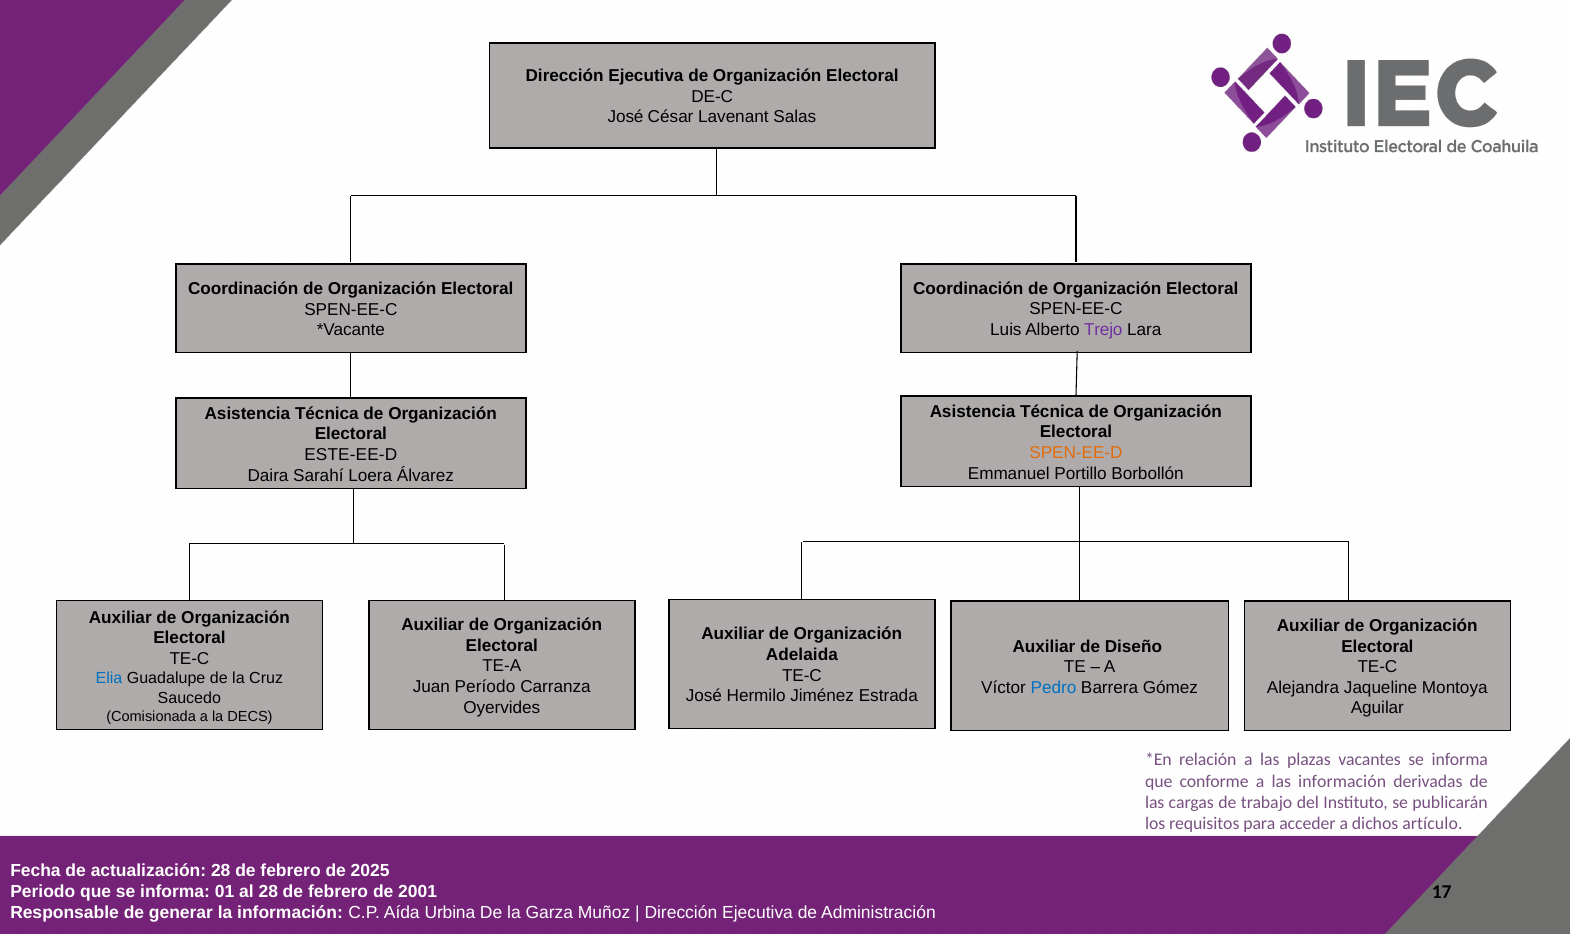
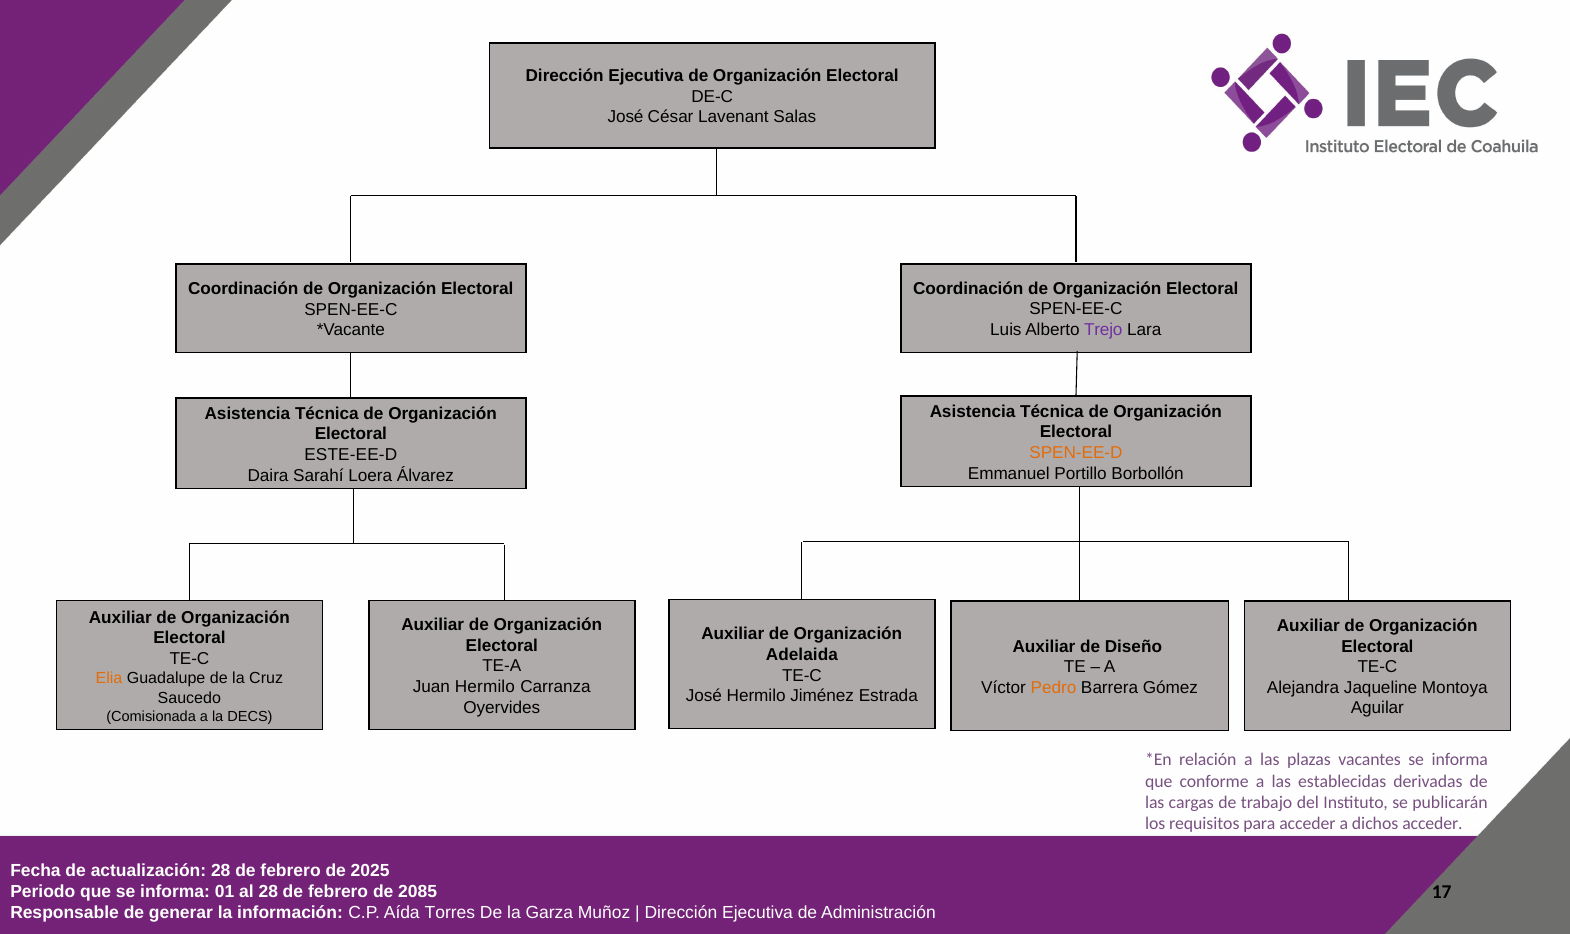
Elia colour: blue -> orange (109, 679)
Juan Período: Período -> Hermilo (485, 687)
Pedro colour: blue -> orange (1054, 687)
las información: información -> establecidas (1342, 781)
dichos artículo: artículo -> acceder (1432, 824)
2001: 2001 -> 2085 (418, 892)
Urbina: Urbina -> Torres (450, 913)
